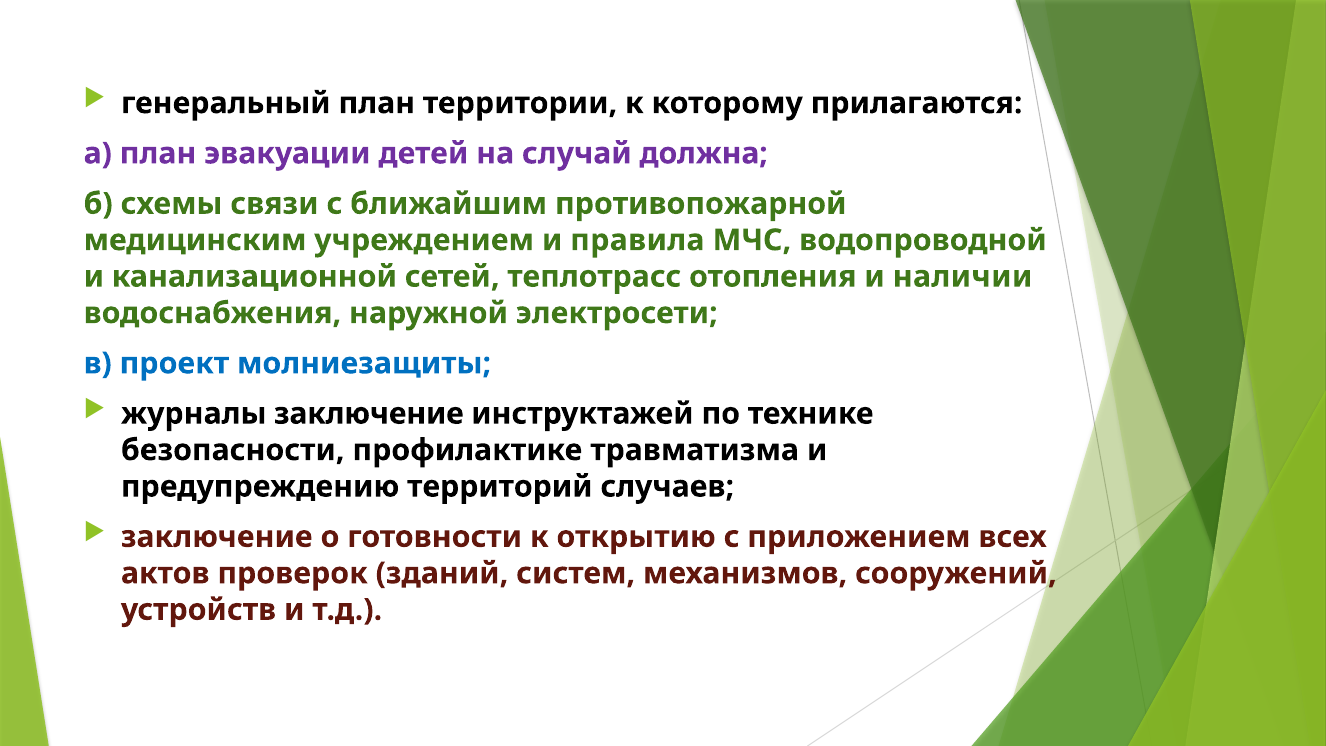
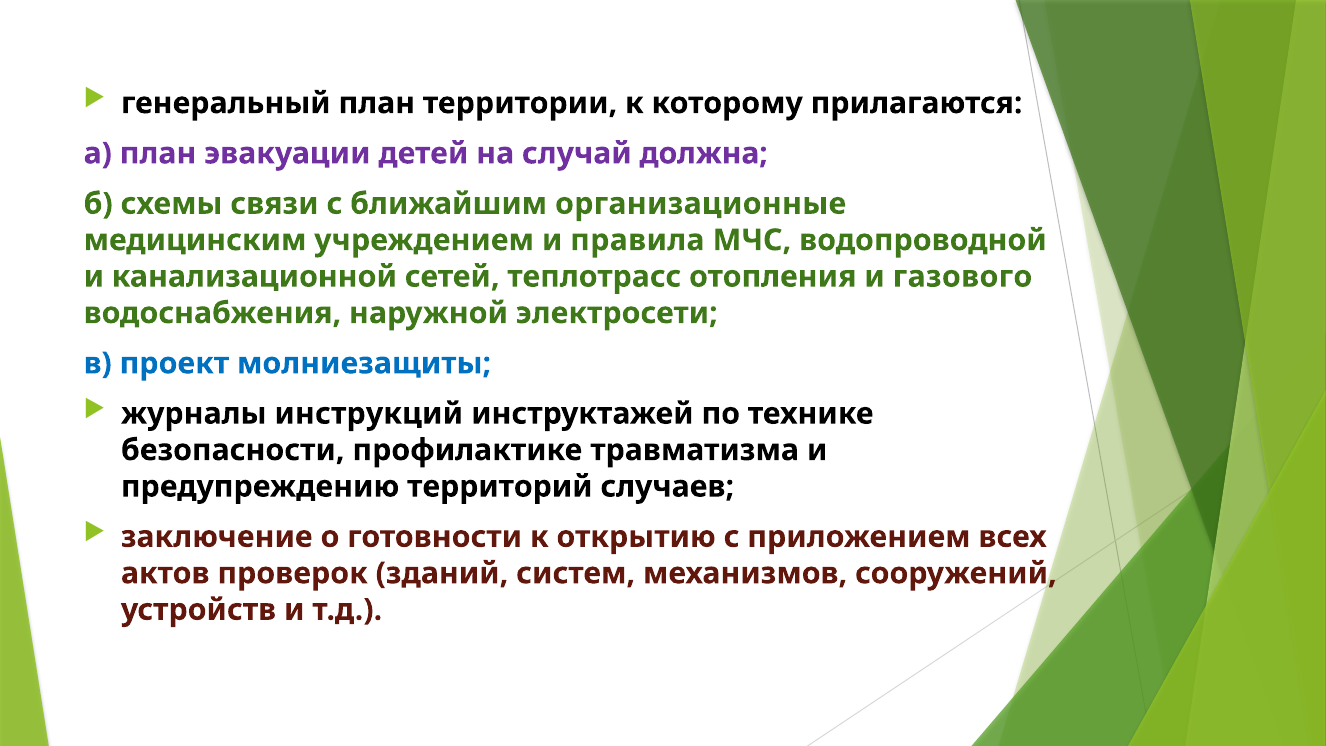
противопожарной: противопожарной -> организационные (701, 204)
наличии: наличии -> газового (963, 277)
журналы заключение: заключение -> инструкций (369, 414)
